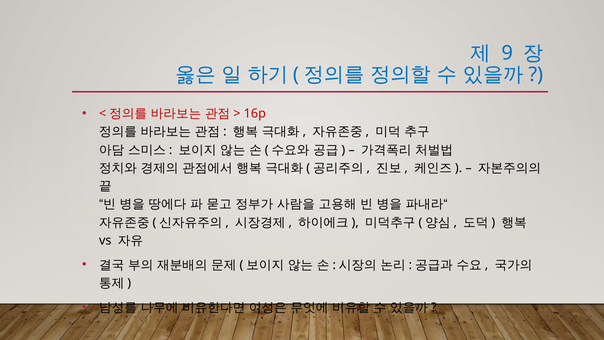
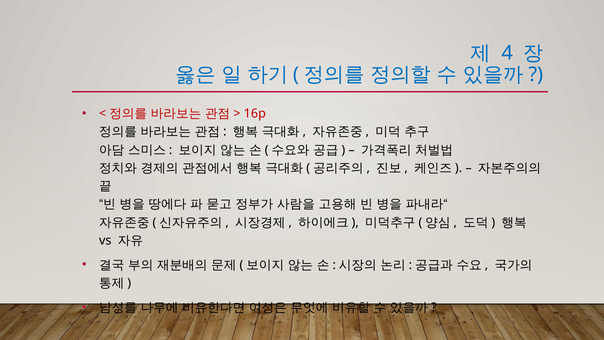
9: 9 -> 4 (507, 53)
